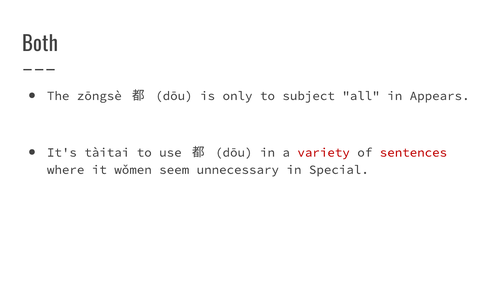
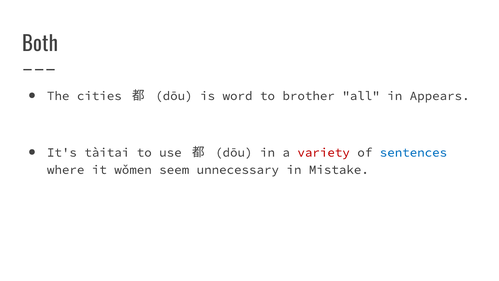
zōngsè: zōngsè -> cities (99, 96)
only: only -> word (238, 96)
subject: subject -> brother (309, 96)
sentences colour: red -> blue (413, 152)
Special: Special -> Mistake (339, 170)
